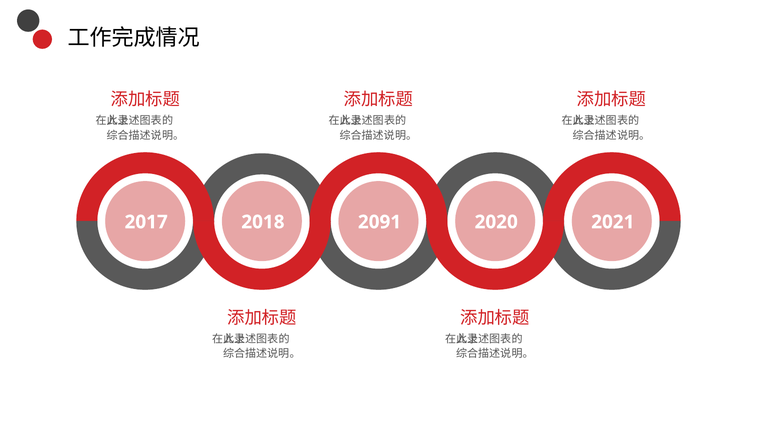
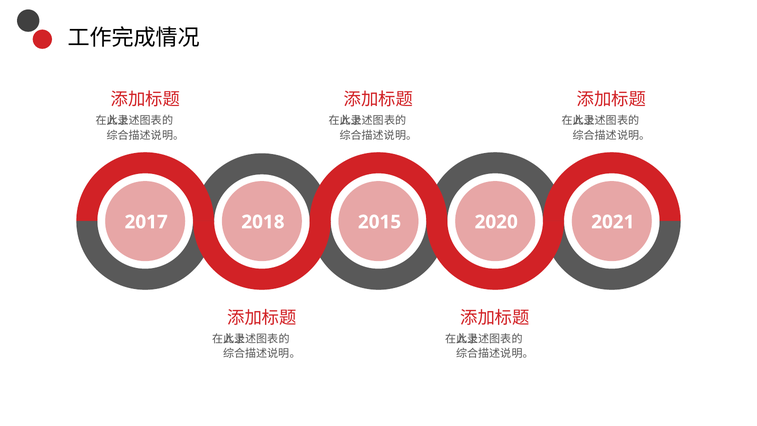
2091: 2091 -> 2015 (380, 222)
